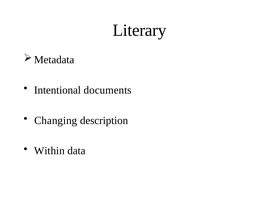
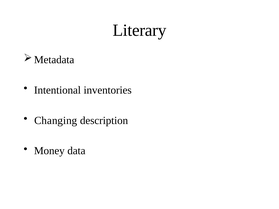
documents: documents -> inventories (108, 90)
Within: Within -> Money (49, 151)
